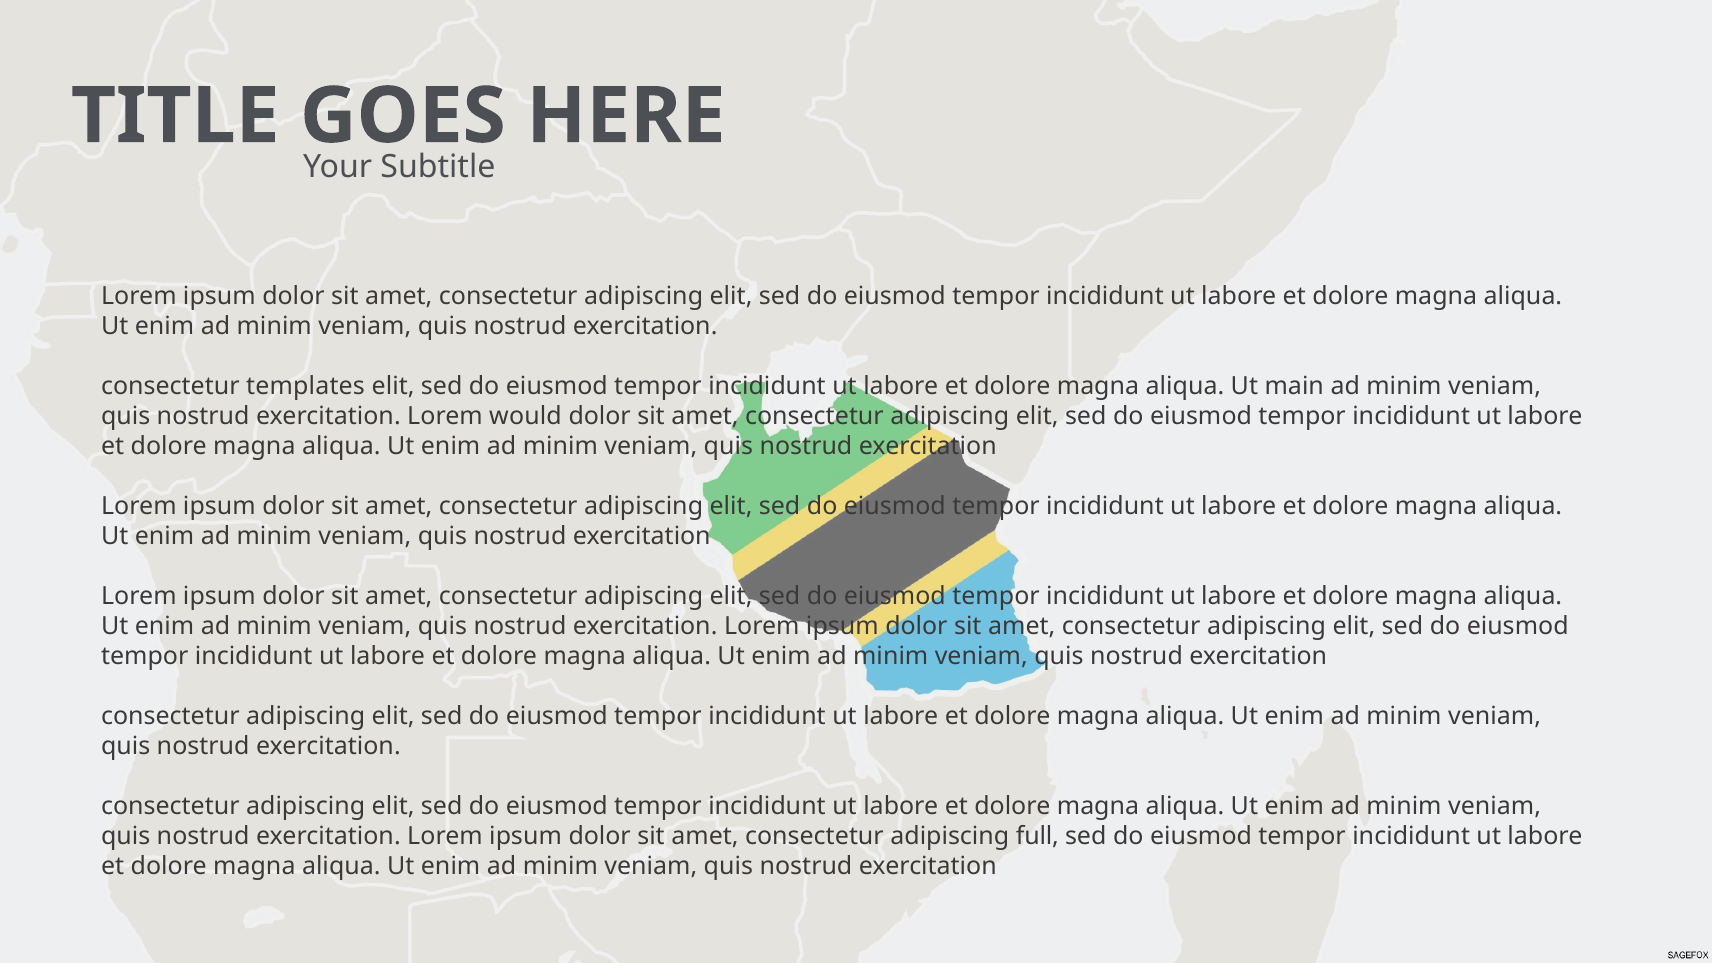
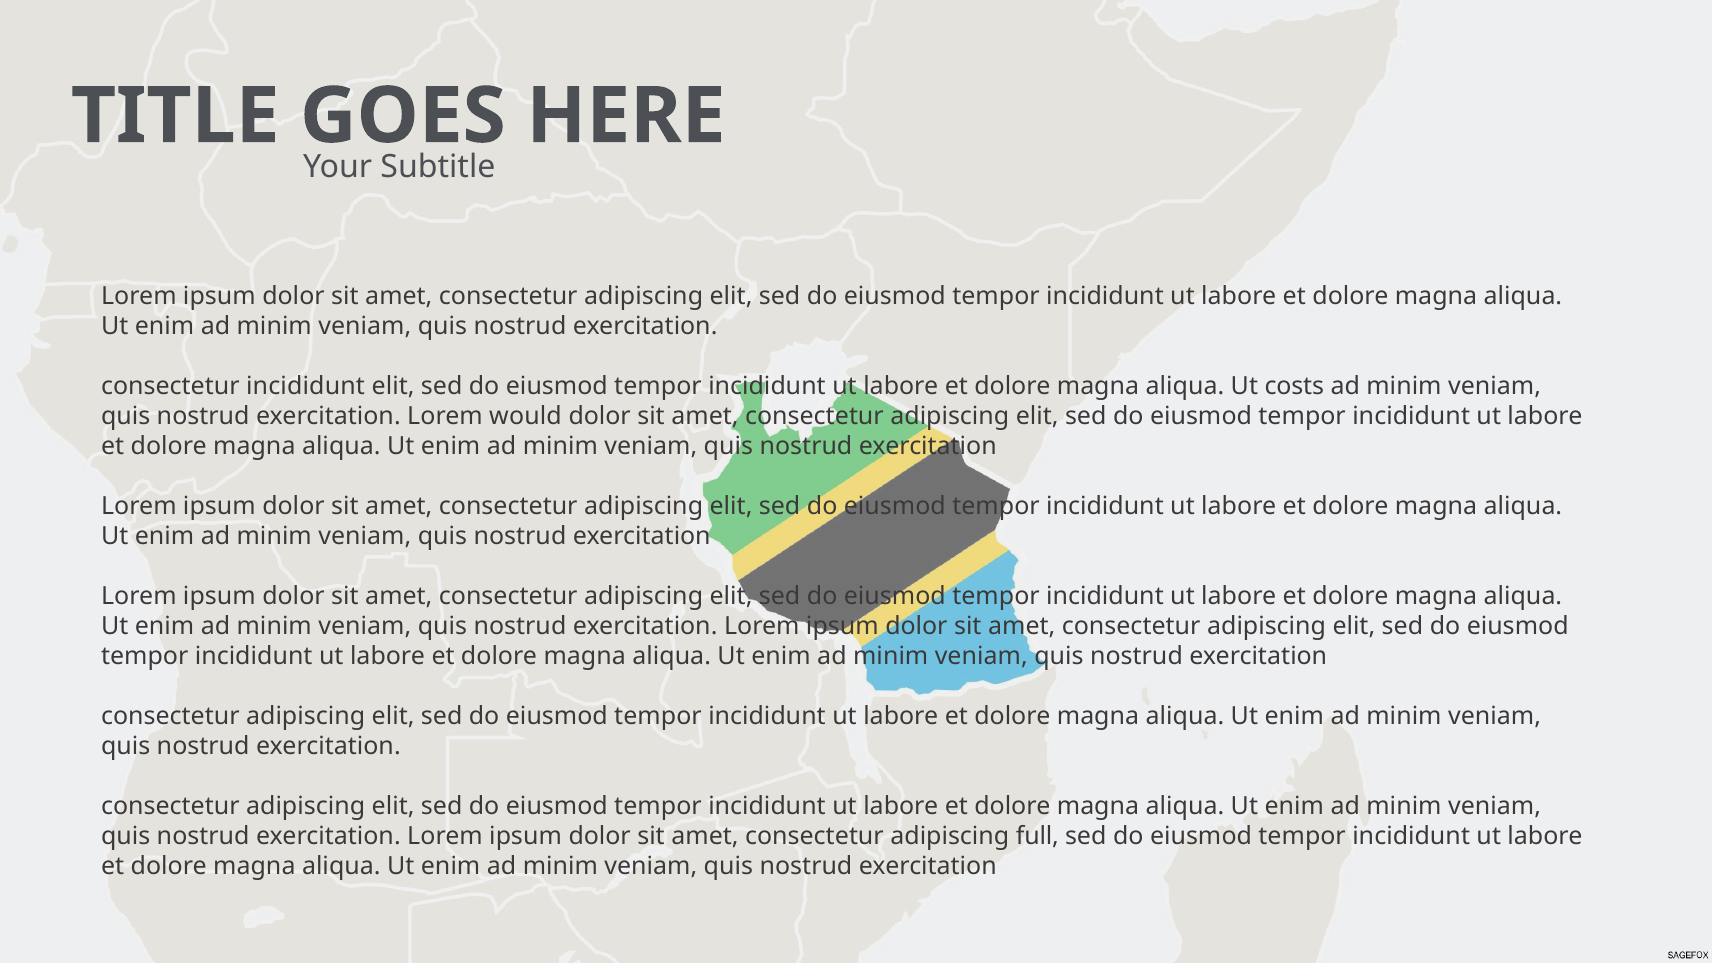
consectetur templates: templates -> incididunt (306, 386)
main: main -> costs (1294, 386)
